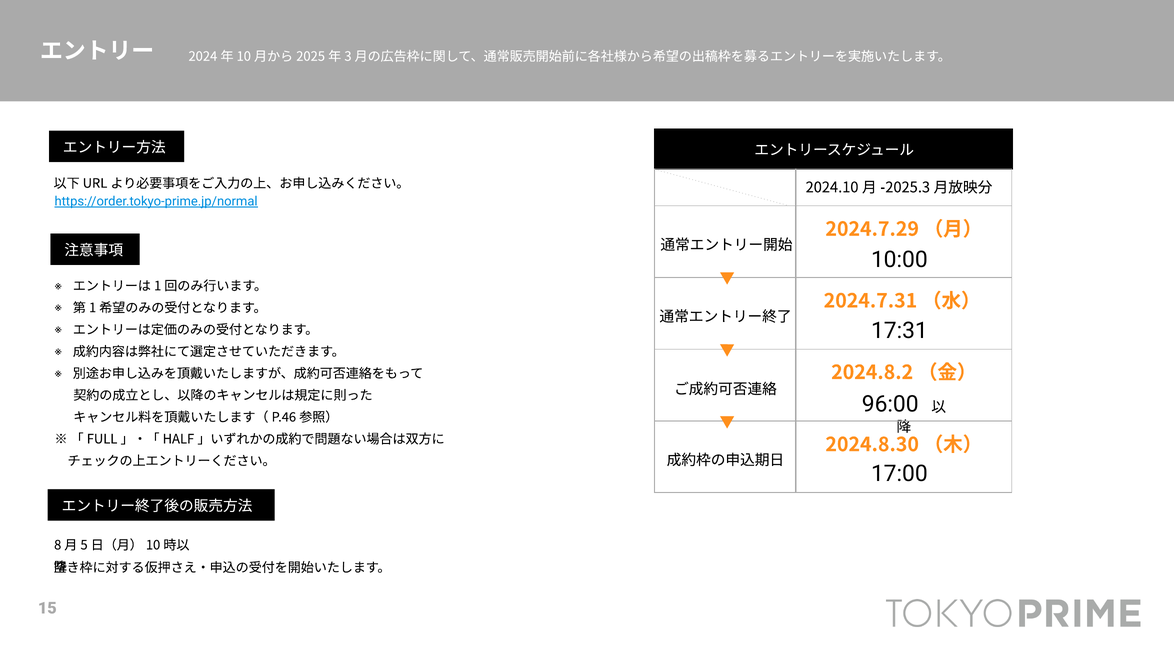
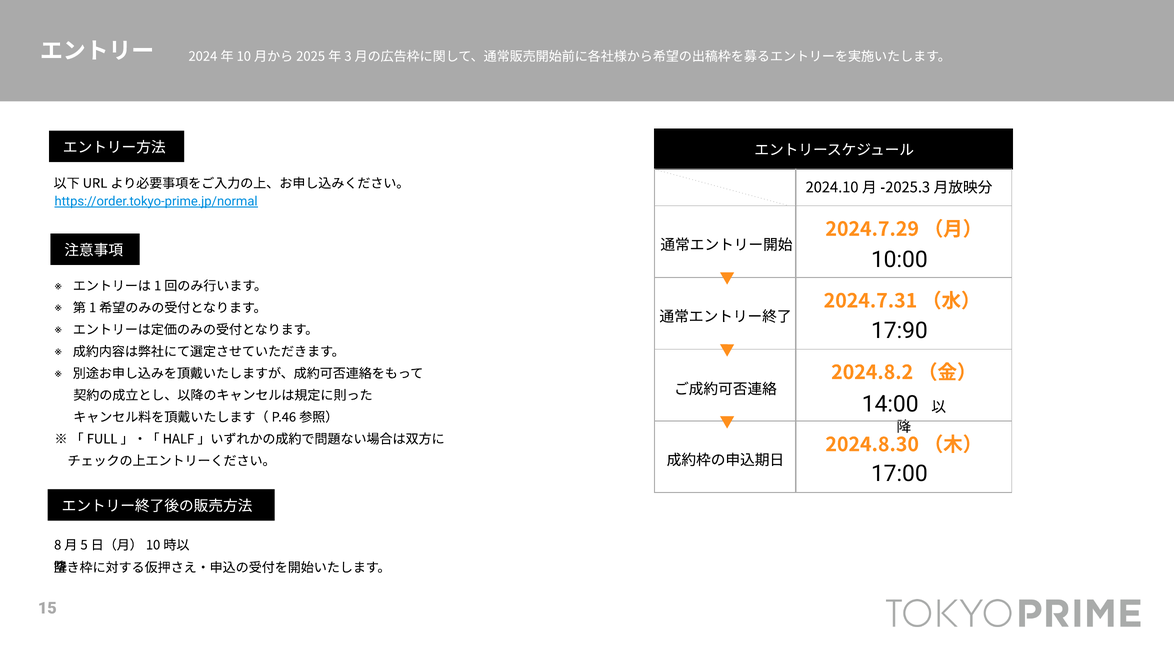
17:31: 17:31 -> 17:90 (899, 331)
96:00: 96:00 -> 14:00 (890, 405)
